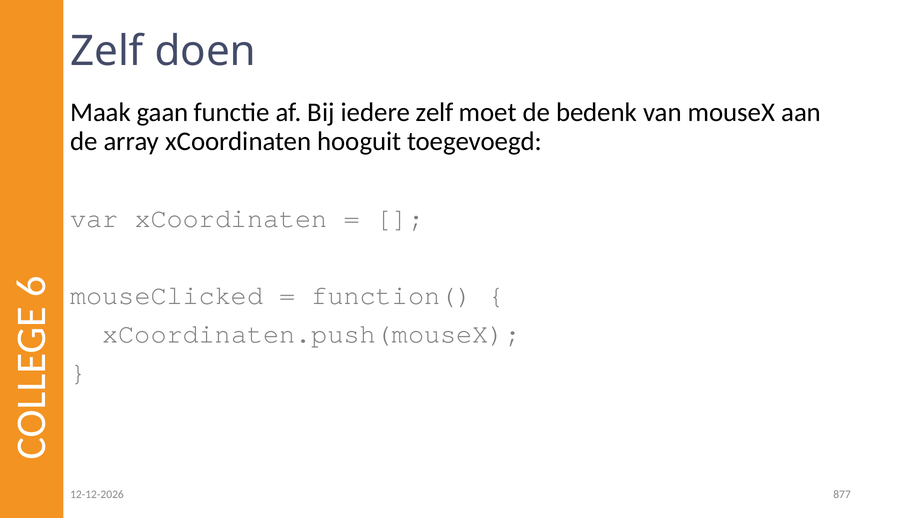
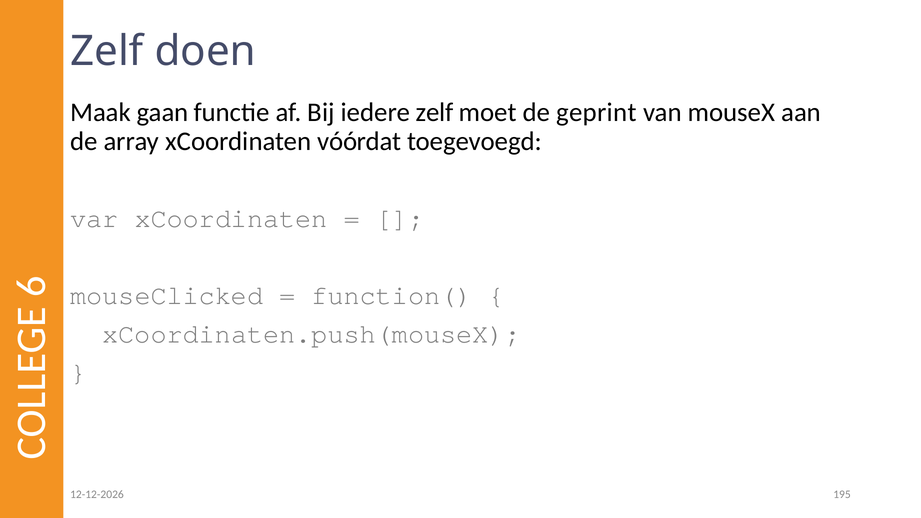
bedenk: bedenk -> geprint (596, 112)
hooguit: hooguit -> vóórdat (359, 141)
877: 877 -> 195 (842, 495)
